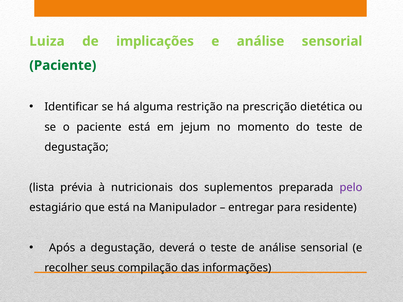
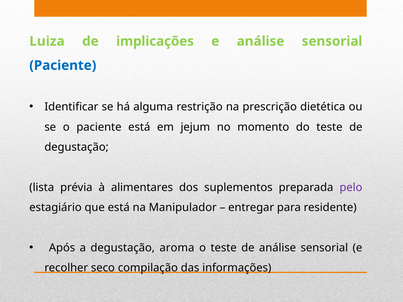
Paciente colour: green -> blue (63, 65)
nutricionais: nutricionais -> alimentares (142, 188)
deverá: deverá -> aroma (177, 248)
seus: seus -> seco (103, 268)
